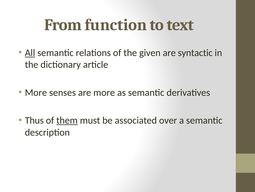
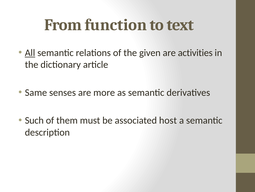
syntactic: syntactic -> activities (195, 53)
More: More -> Same (36, 92)
Thus: Thus -> Such (34, 120)
them underline: present -> none (67, 120)
over: over -> host (168, 120)
